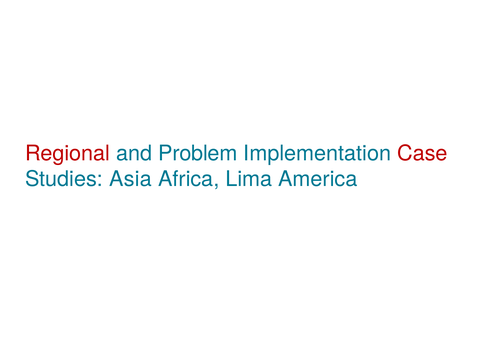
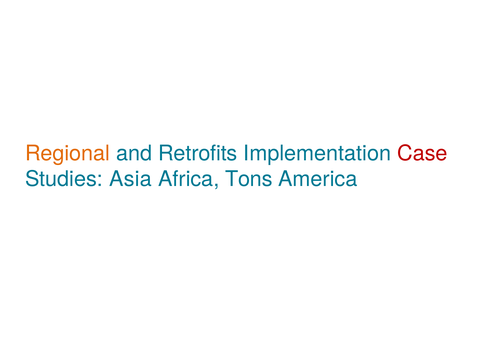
Regional colour: red -> orange (68, 153)
Problem: Problem -> Retrofits (198, 153)
Lima: Lima -> Tons (249, 179)
